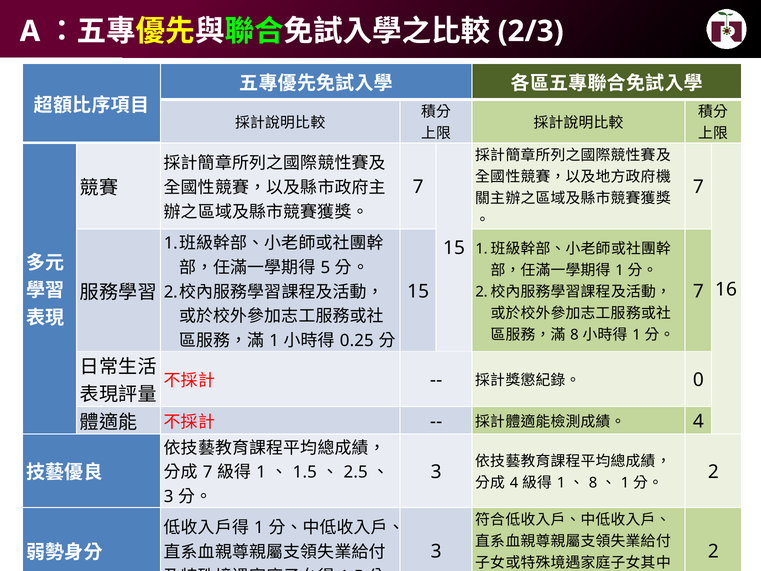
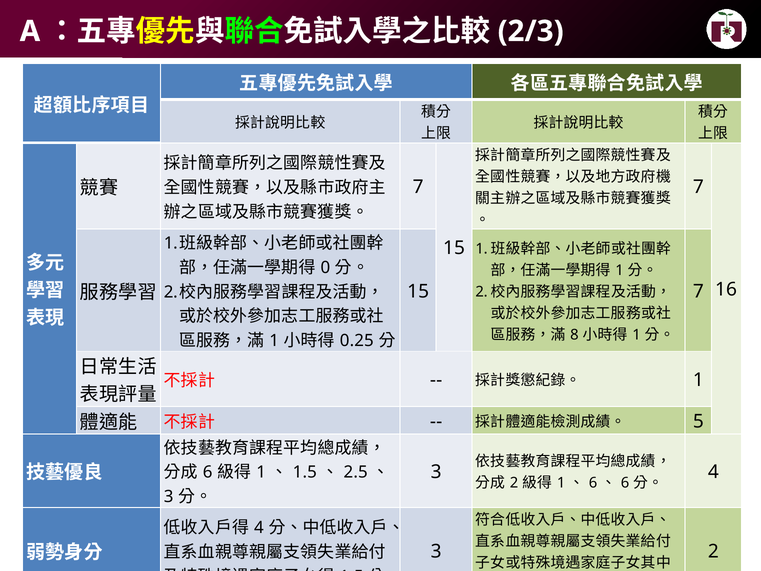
5: 5 -> 0 (325, 267)
0: 0 -> 1 (698, 380)
4: 4 -> 5 (698, 421)
7: 7 -> 6 (208, 472)
4: 4 -> 2 (514, 483)
8: 8 -> 6 (593, 483)
1: 1 -> 6 (625, 483)
2: 2 -> 4 (713, 472)
1: 1 -> 4 (259, 528)
